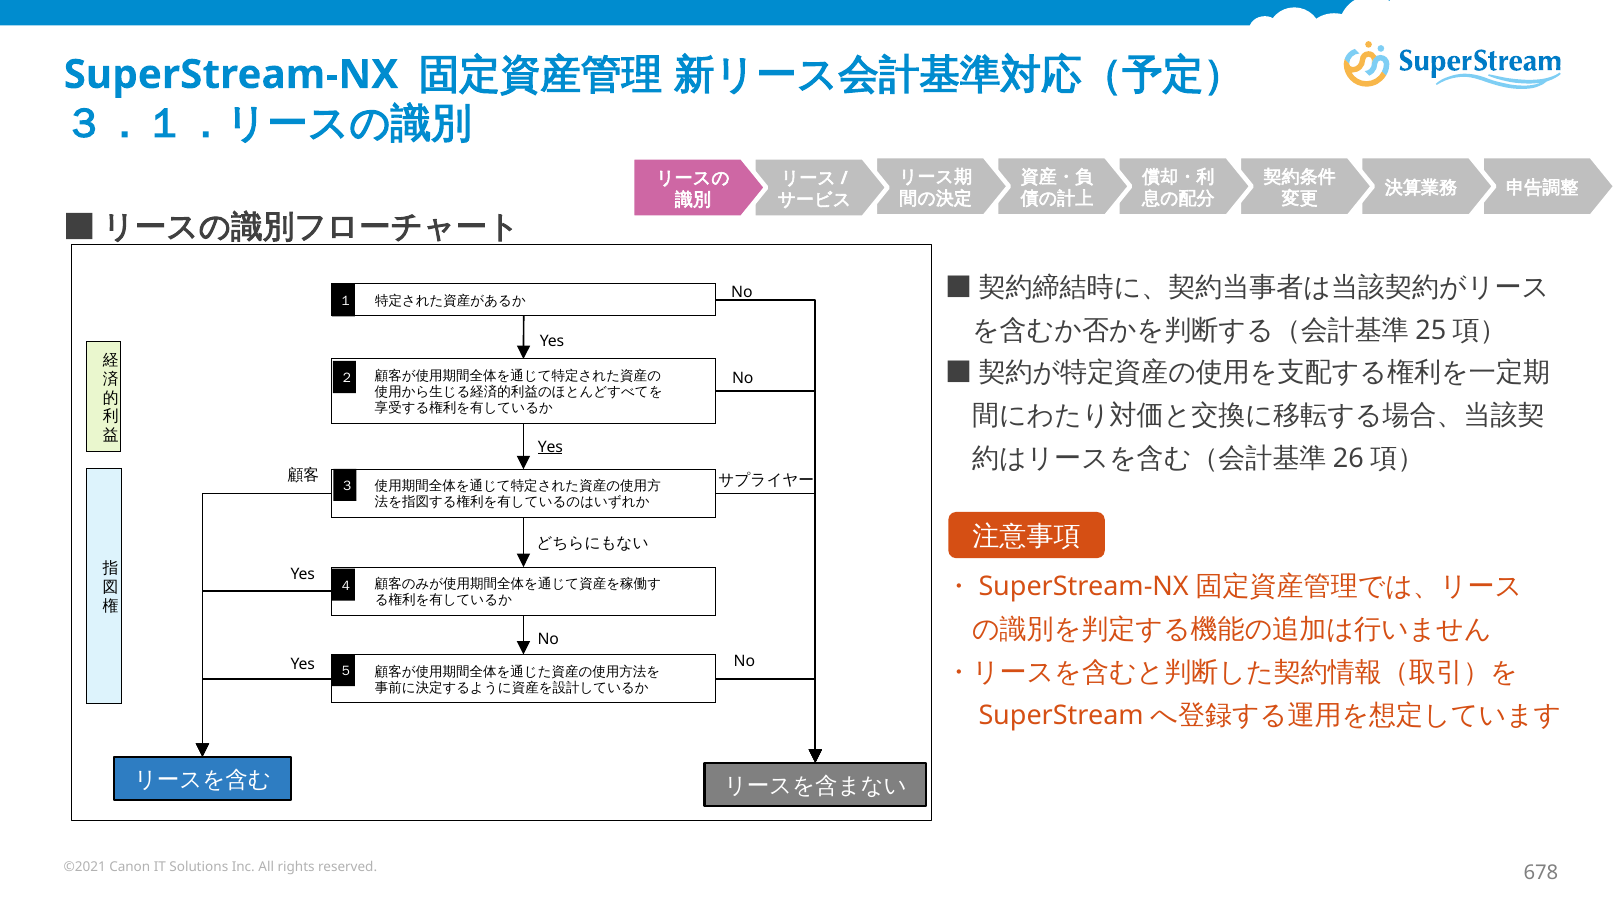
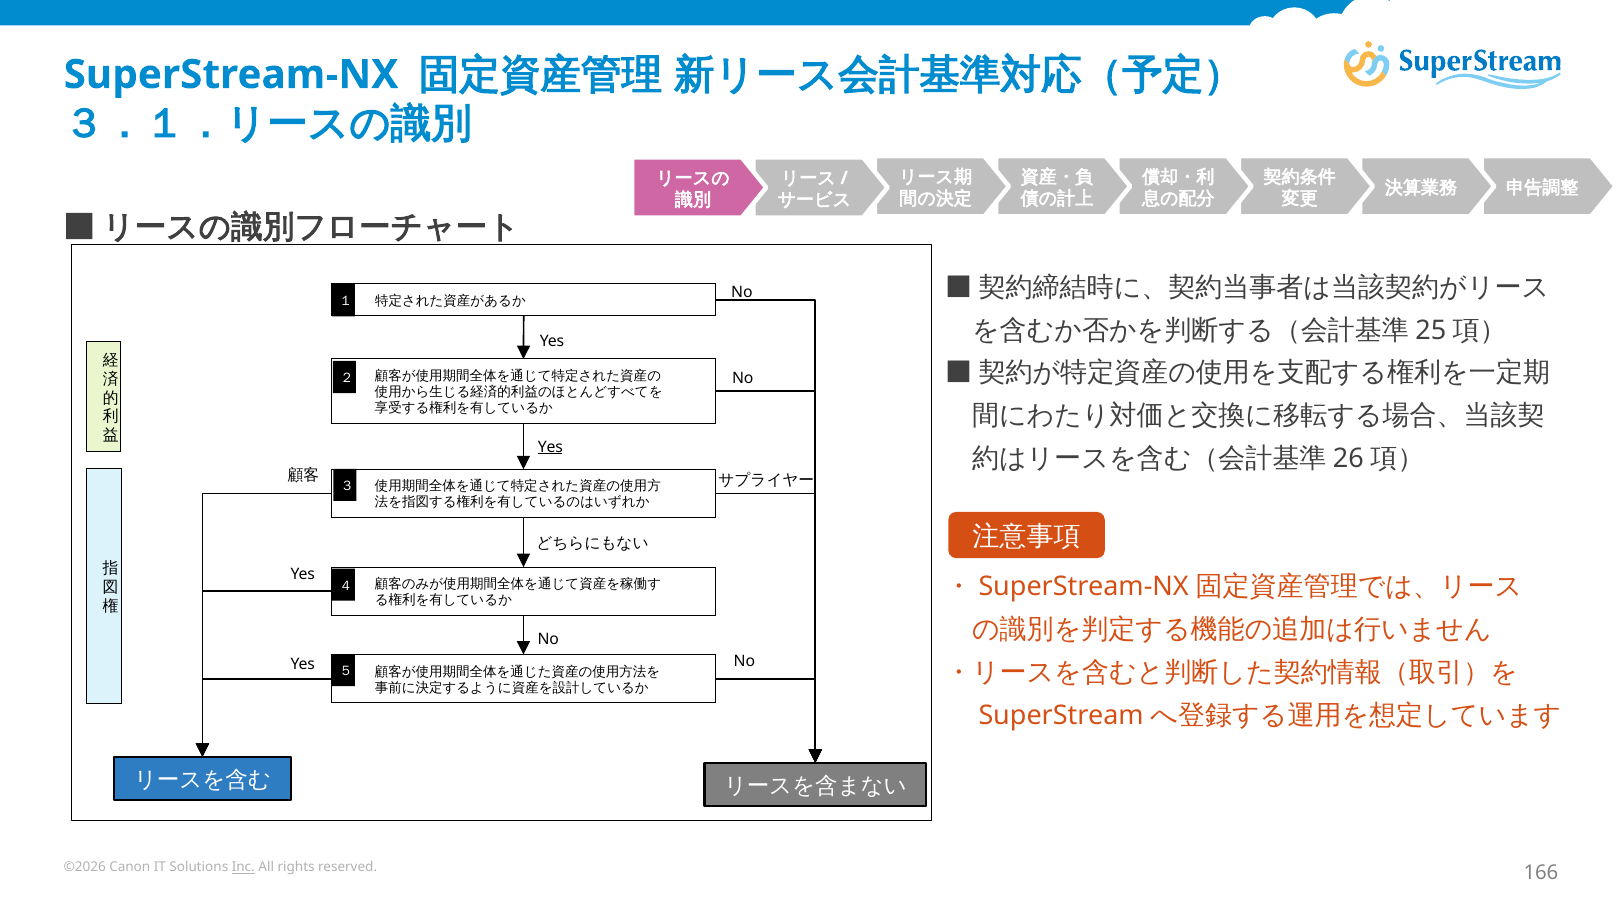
©2021: ©2021 -> ©2026 (85, 867)
Inc underline: none -> present (243, 867)
678: 678 -> 166 (1541, 872)
